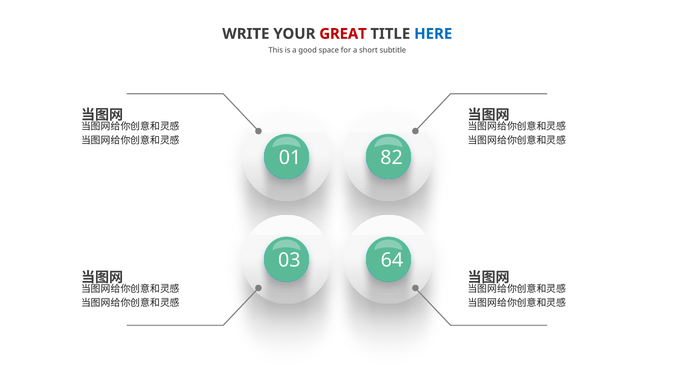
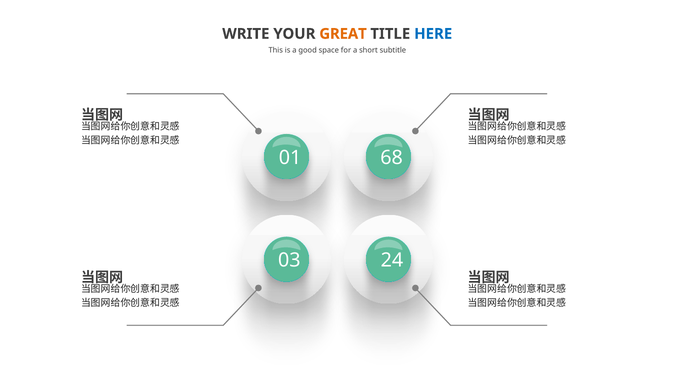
GREAT colour: red -> orange (343, 34)
82: 82 -> 68 (392, 158)
64: 64 -> 24 (392, 260)
